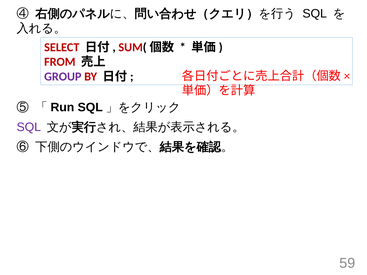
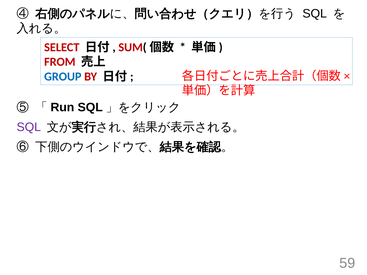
GROUP colour: purple -> blue (63, 77)
